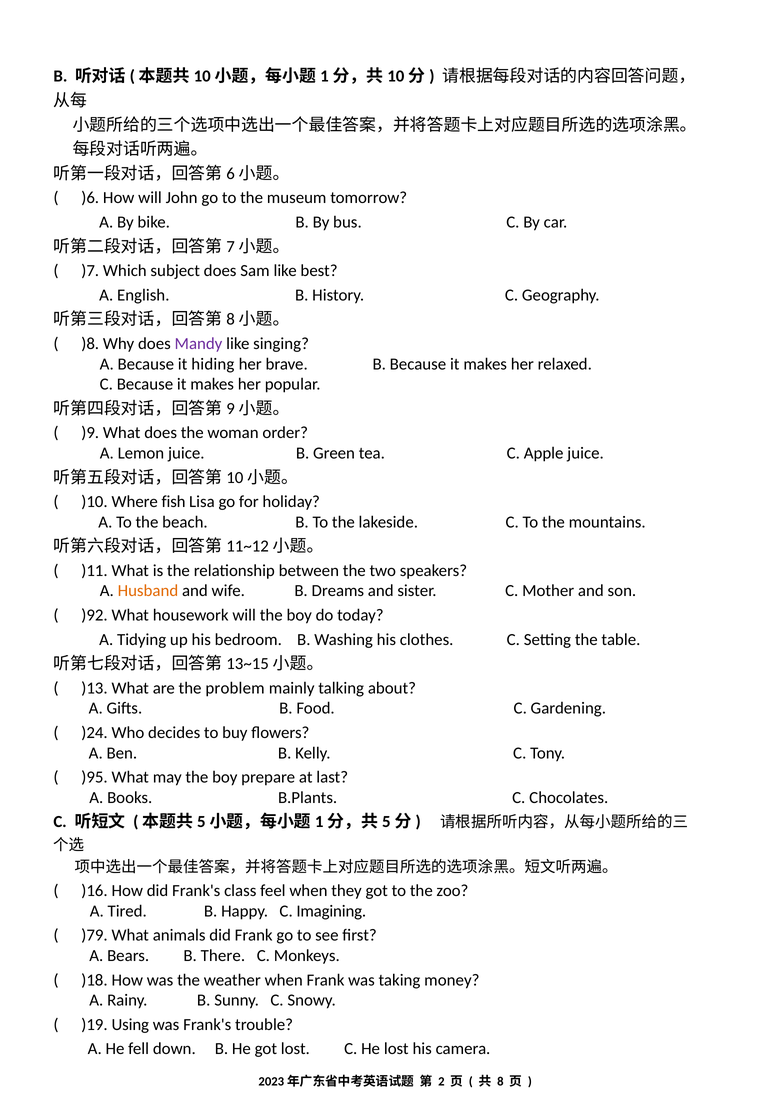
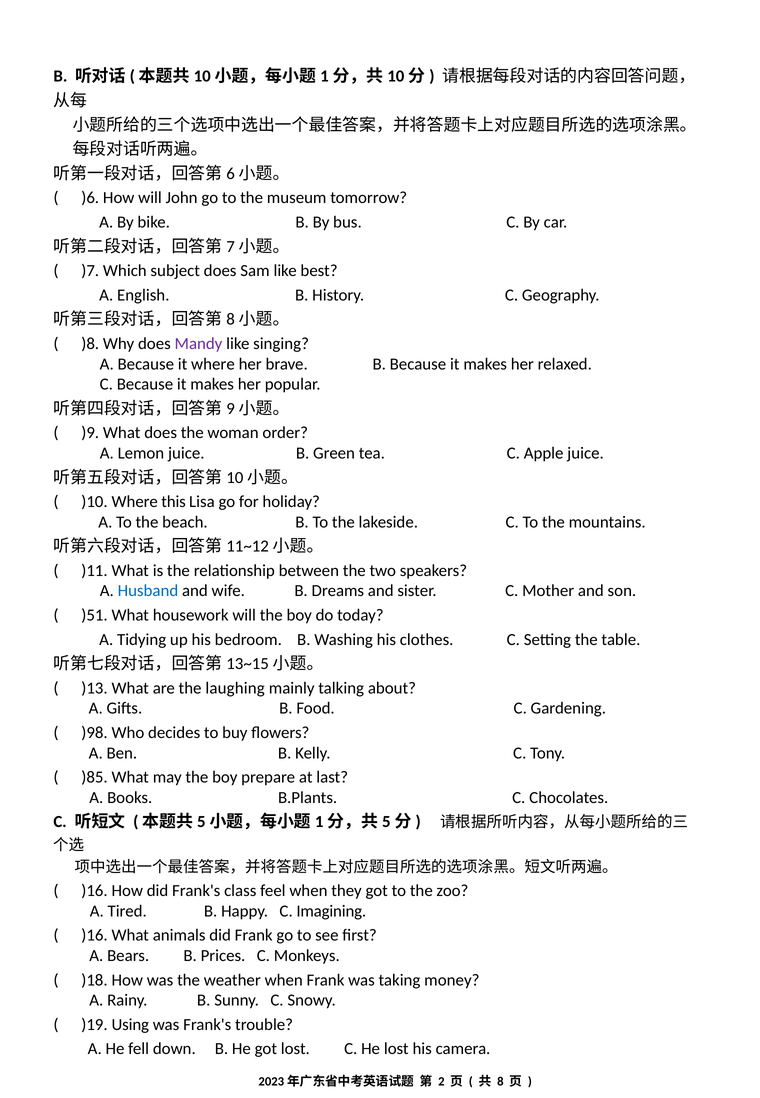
it hiding: hiding -> where (213, 364)
fish: fish -> this (174, 502)
Husband colour: orange -> blue (148, 591)
)92: )92 -> )51 (94, 615)
problem: problem -> laughing (235, 688)
)24: )24 -> )98 (94, 732)
)95: )95 -> )85 (94, 777)
)79: )79 -> )16 (94, 935)
There: There -> Prices (223, 955)
